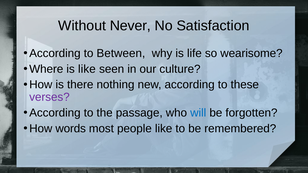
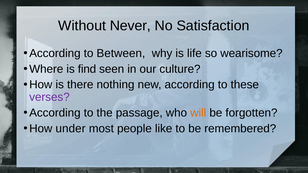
is like: like -> find (87, 69)
will colour: blue -> orange (198, 113)
words: words -> under (71, 129)
